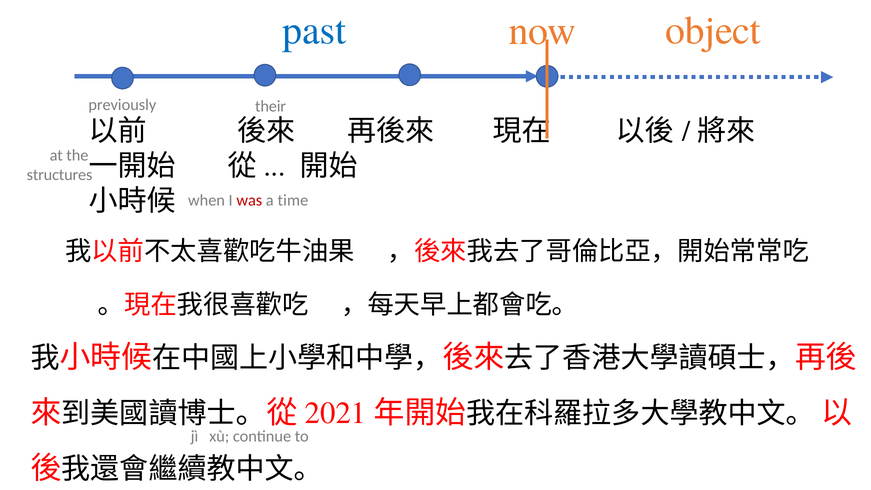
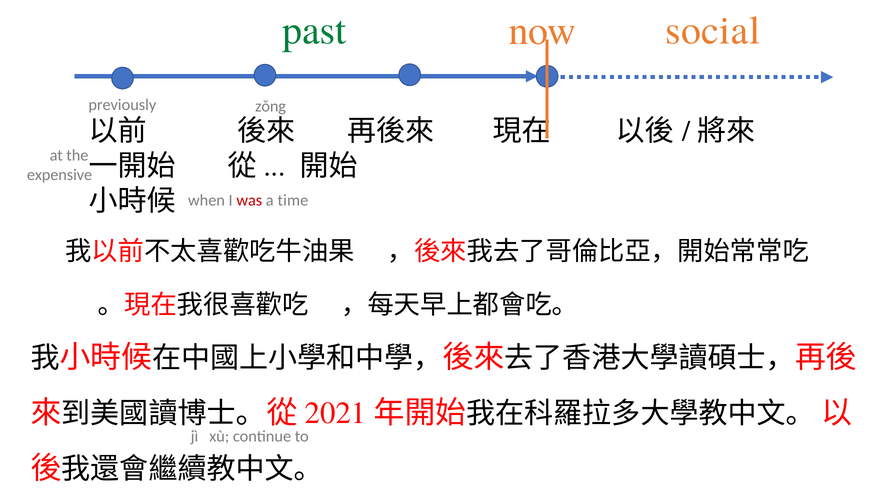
past colour: blue -> green (314, 31)
object: object -> social (713, 31)
their: their -> zǒng (271, 106)
structures: structures -> expensive (60, 175)
